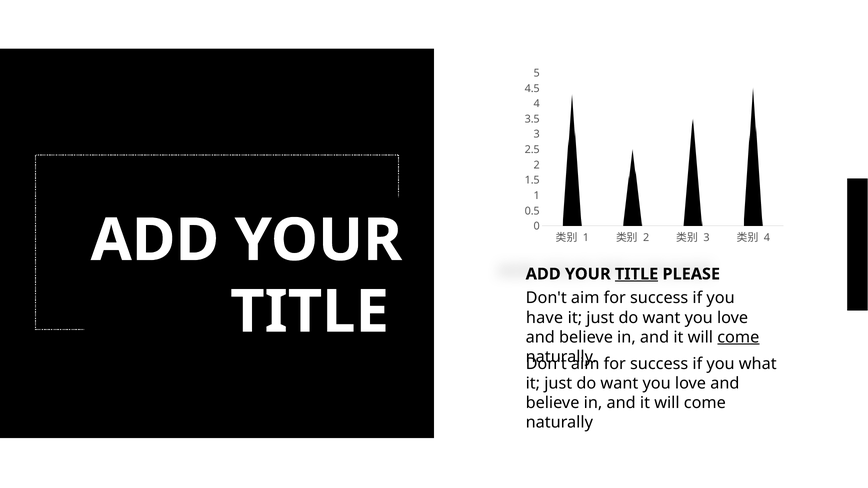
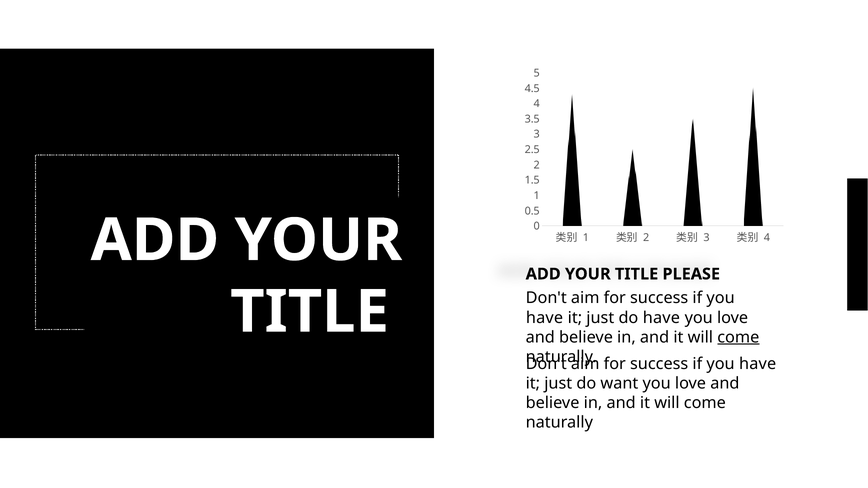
TITLE underline: present -> none (637, 274)
want: want -> have (661, 318)
what: what -> have (758, 364)
